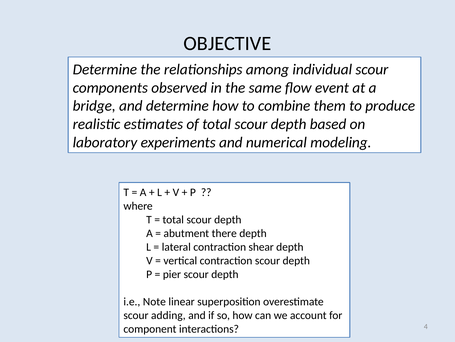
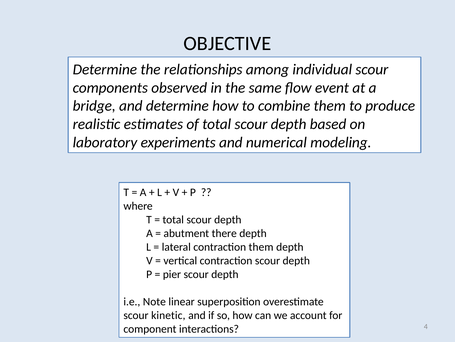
contraction shear: shear -> them (261, 246)
adding: adding -> kinetic (168, 315)
